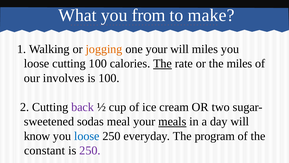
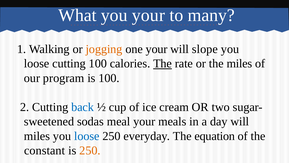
you from: from -> your (148, 15)
make: make -> many (211, 15)
will miles: miles -> slope (205, 49)
involves: involves -> program (64, 78)
back colour: purple -> blue (83, 107)
meals underline: present -> none (172, 121)
know: know -> miles (37, 136)
program: program -> equation (215, 136)
250 colour: purple -> orange (90, 150)
